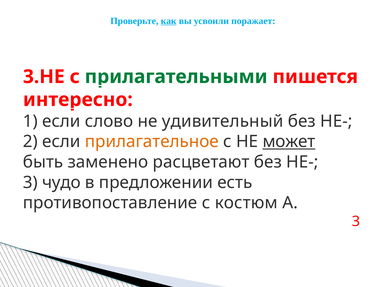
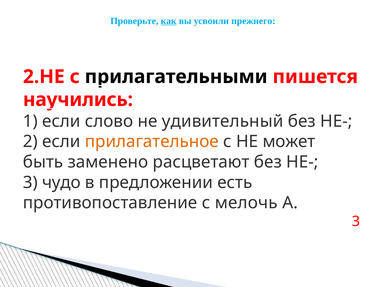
поражает: поражает -> прежнего (253, 21)
3.НЕ: 3.НЕ -> 2.НЕ (44, 77)
прилагательными colour: green -> black (176, 77)
интересно: интересно -> научились (78, 100)
может underline: present -> none (289, 142)
костюм: костюм -> мелочь (246, 203)
